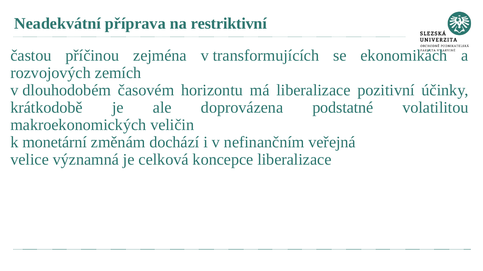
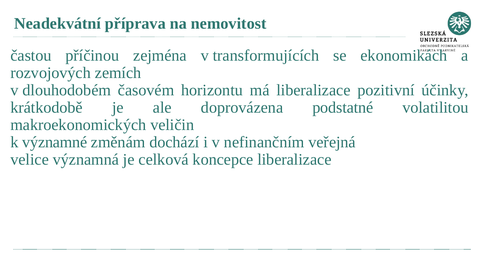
restriktivní: restriktivní -> nemovitost (229, 23)
monetární: monetární -> významné (55, 142)
